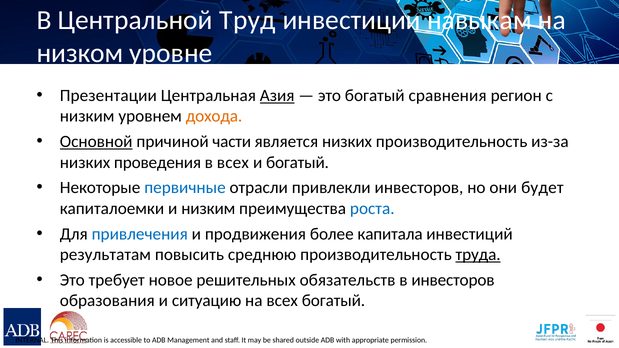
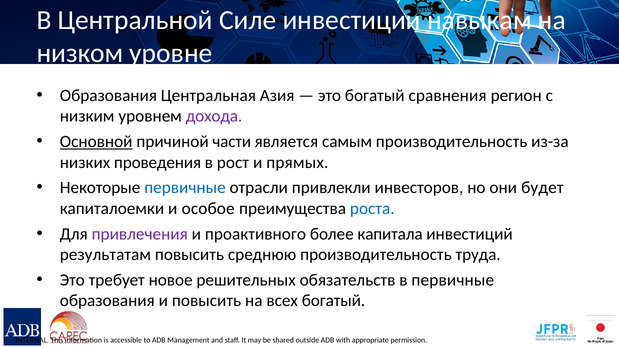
Труд: Труд -> Силе (248, 20)
Презентации: Презентации -> Образования (108, 96)
Азия underline: present -> none (277, 96)
дохода colour: orange -> purple (214, 116)
является низких: низких -> самым (347, 142)
в всех: всех -> рост (233, 162)
и богатый: богатый -> прямых (297, 162)
и низким: низким -> особое (208, 209)
привлечения colour: blue -> purple (140, 234)
продвижения: продвижения -> проактивного (255, 234)
труда underline: present -> none (478, 255)
в инвесторов: инвесторов -> первичные (453, 280)
и ситуацию: ситуацию -> повысить (207, 301)
